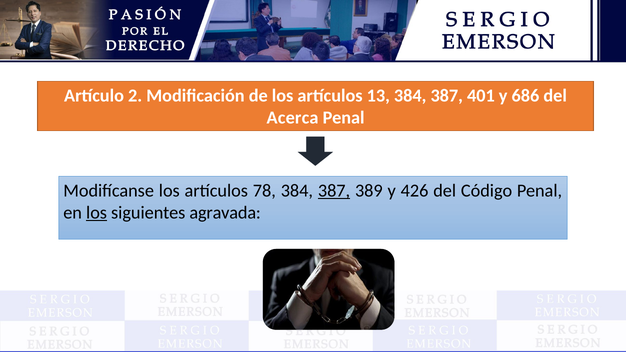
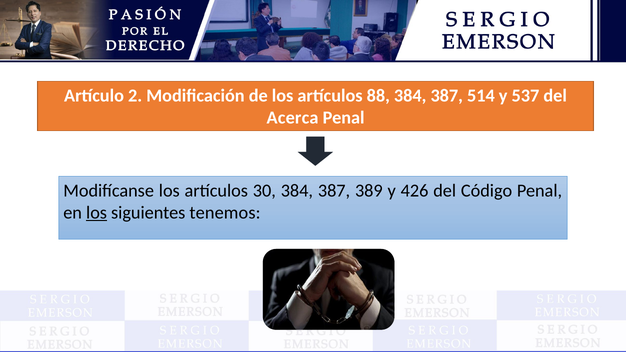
13: 13 -> 88 (378, 96)
401: 401 -> 514 (481, 96)
686: 686 -> 537 (525, 96)
78: 78 -> 30 (264, 191)
387 underline: present -> none (334, 191)
agravada: agravada -> tenemos (225, 213)
